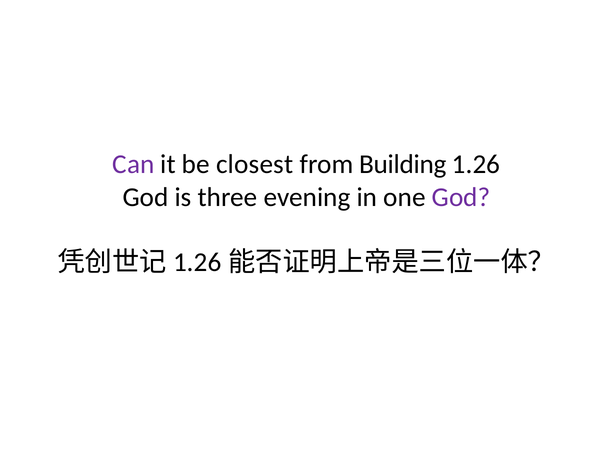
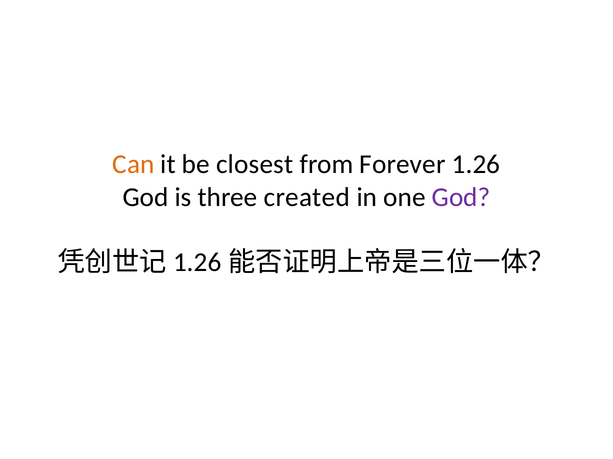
Can colour: purple -> orange (133, 165)
Building: Building -> Forever (403, 165)
evening: evening -> created (307, 197)
